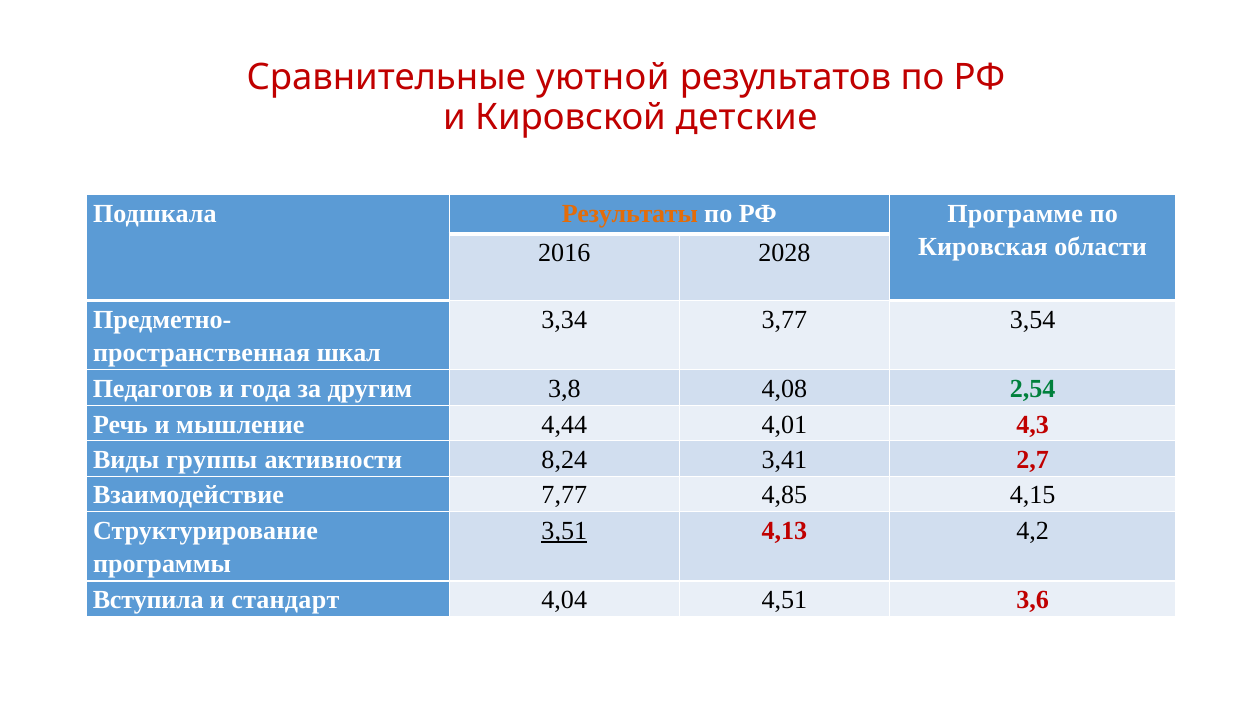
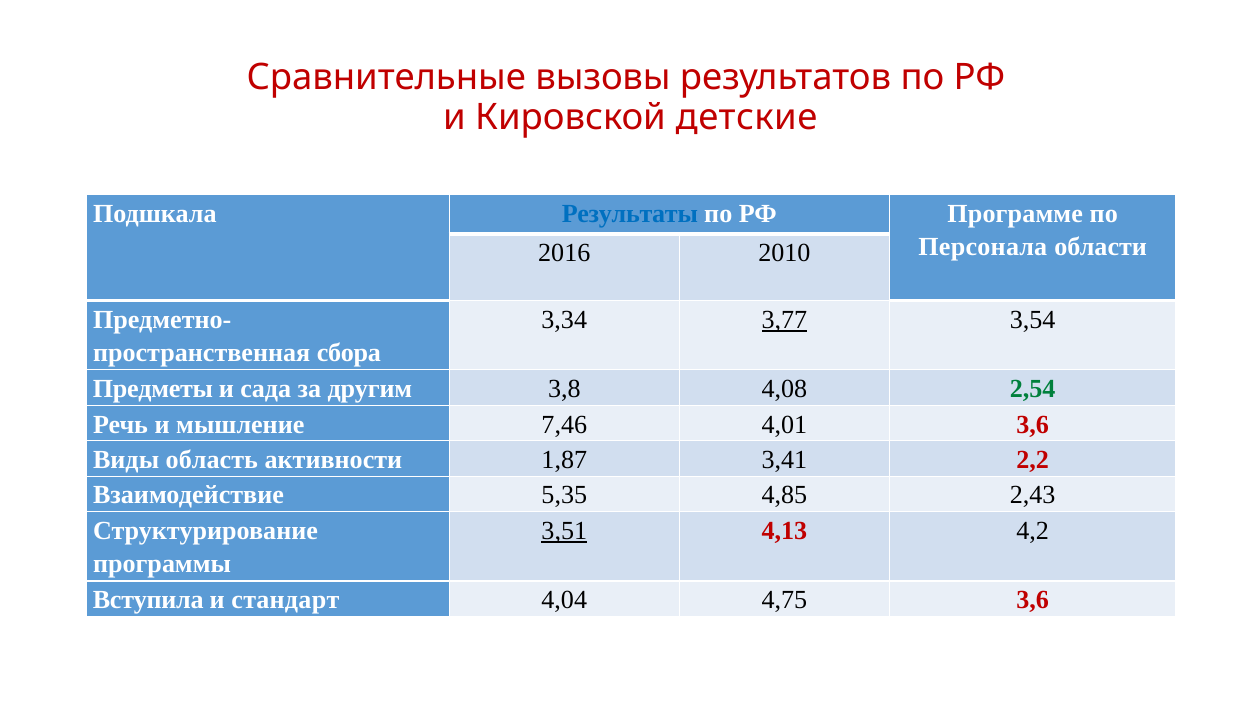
уютной: уютной -> вызовы (603, 78)
Результаты colour: orange -> blue (630, 214)
Кировская: Кировская -> Персонала (983, 247)
2028: 2028 -> 2010 (784, 253)
3,77 underline: none -> present (784, 320)
шкал: шкал -> сбора (349, 353)
Педагогов: Педагогов -> Предметы (153, 389)
года: года -> сада (266, 389)
4,44: 4,44 -> 7,46 (564, 425)
4,01 4,3: 4,3 -> 3,6 (1033, 425)
группы: группы -> область (212, 460)
8,24: 8,24 -> 1,87 (564, 460)
2,7: 2,7 -> 2,2 (1033, 460)
7,77: 7,77 -> 5,35 (564, 496)
4,15: 4,15 -> 2,43 (1033, 496)
4,51: 4,51 -> 4,75 (784, 600)
